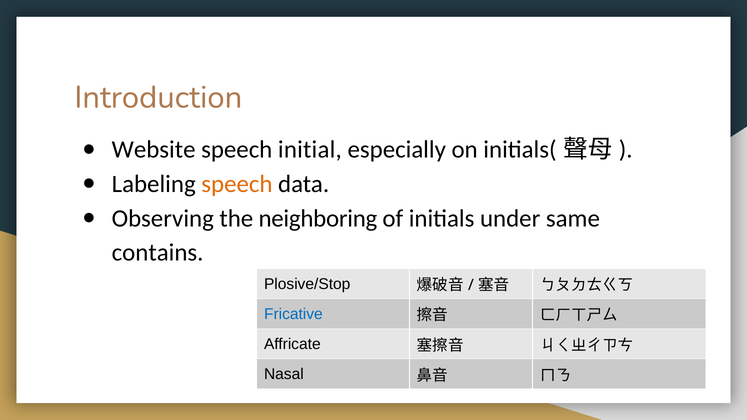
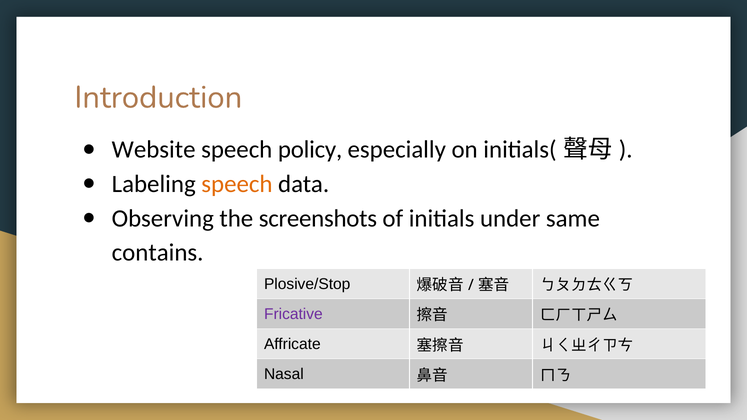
initial: initial -> policy (310, 150)
neighboring: neighboring -> screenshots (318, 218)
Fricative colour: blue -> purple (293, 314)
